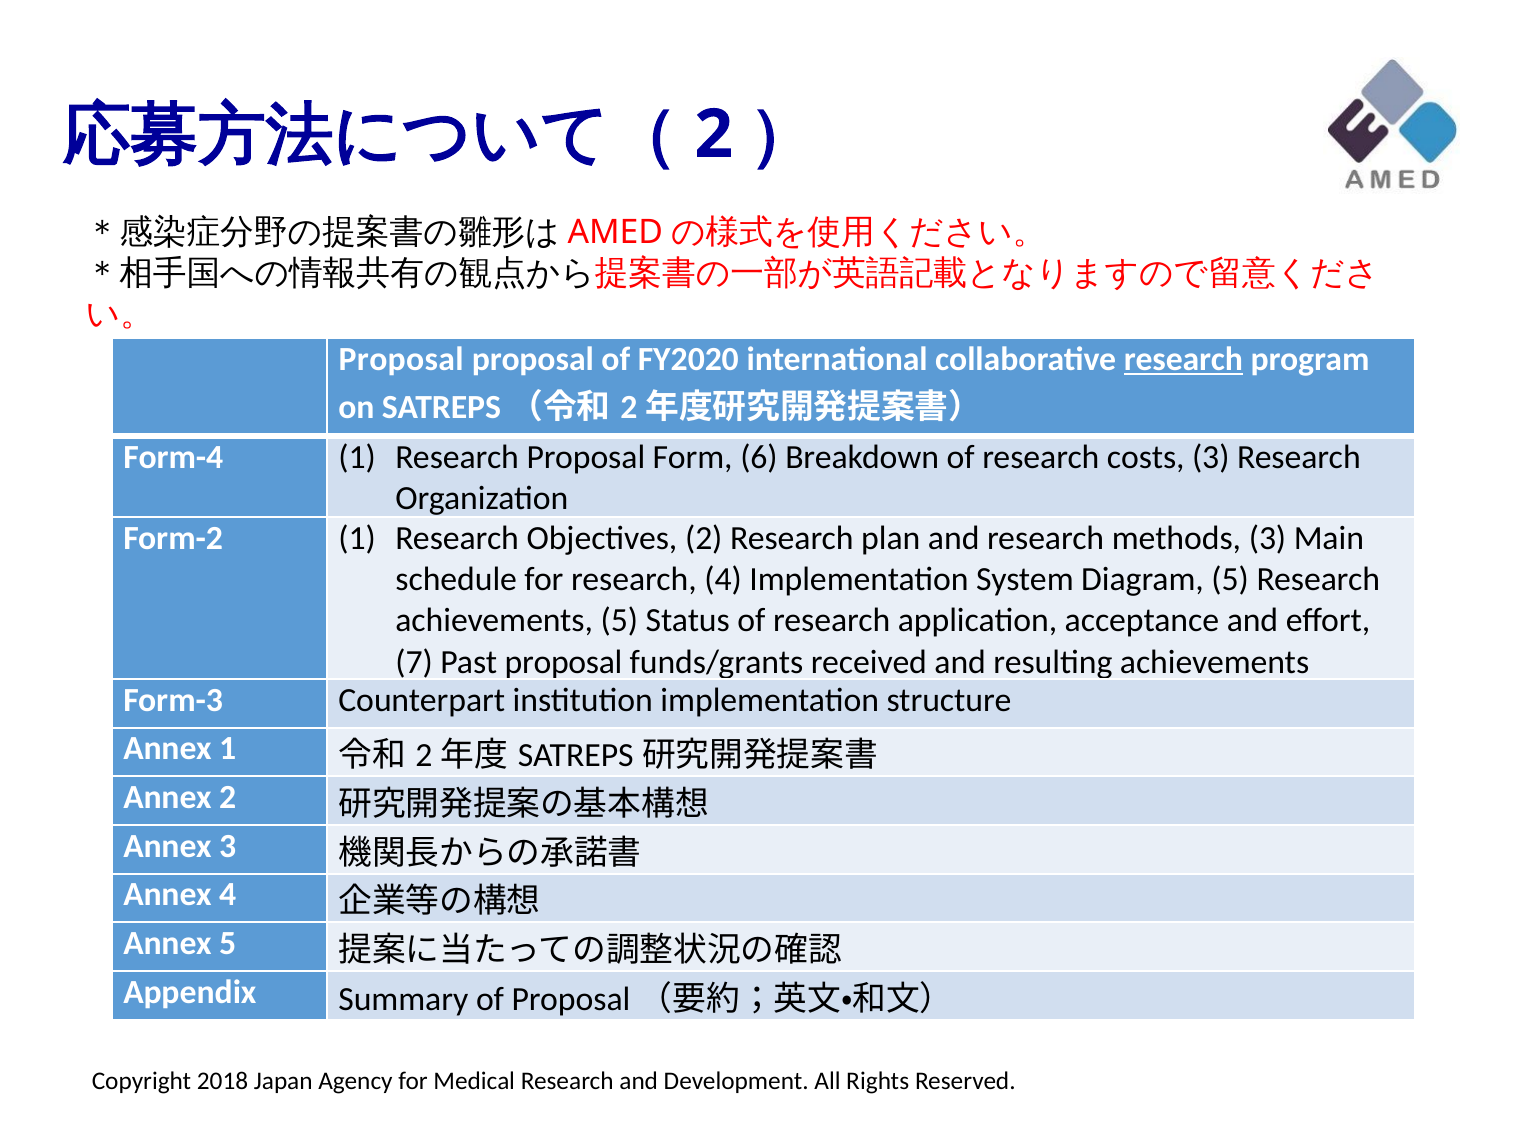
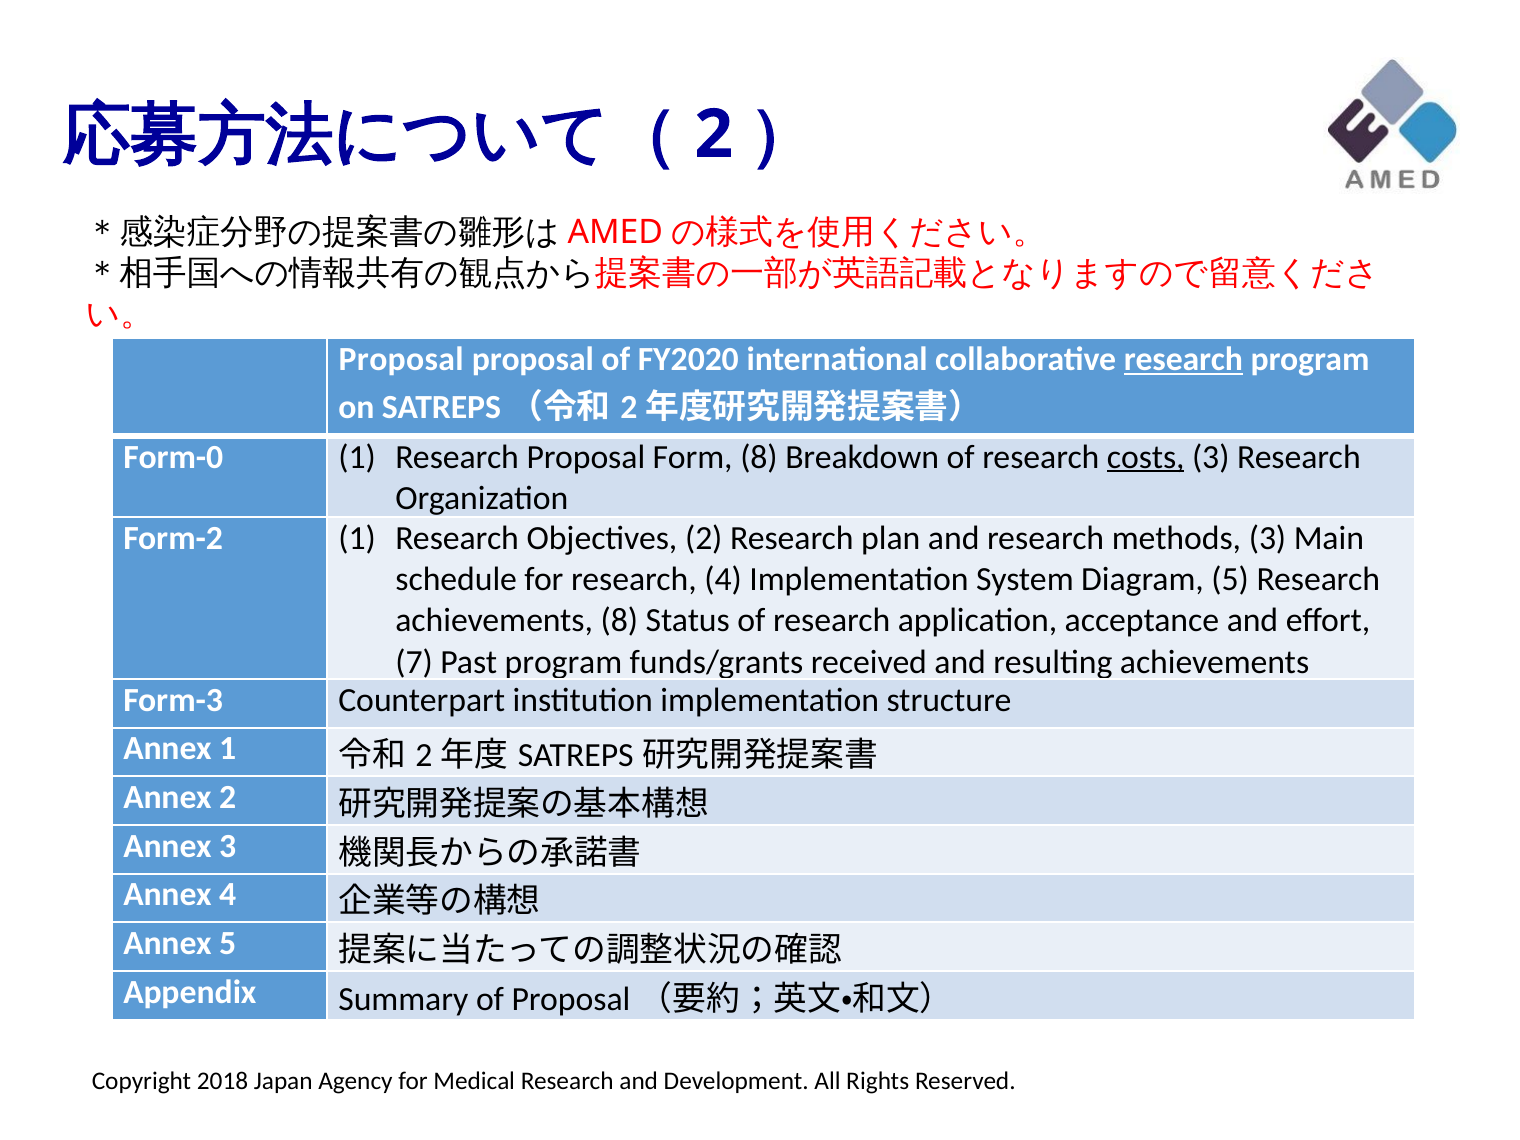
Form-4: Form-4 -> Form-0 (173, 457)
Form 6: 6 -> 8 (759, 457)
costs underline: none -> present (1146, 457)
achievements 5: 5 -> 8 (619, 621)
Past proposal: proposal -> program (563, 662)
